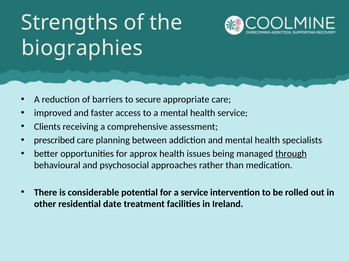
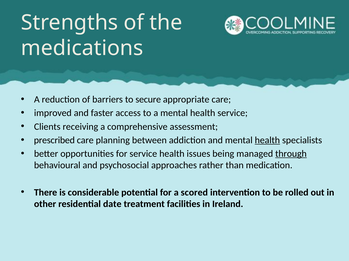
biographies: biographies -> medications (82, 48)
health underline: none -> present (267, 140)
for approx: approx -> service (143, 154)
a service: service -> scored (194, 193)
